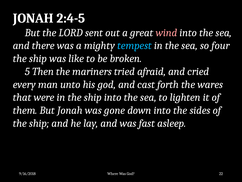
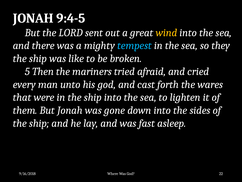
2:4-5: 2:4-5 -> 9:4-5 (71, 18)
wind colour: pink -> yellow (166, 33)
four: four -> they (221, 46)
